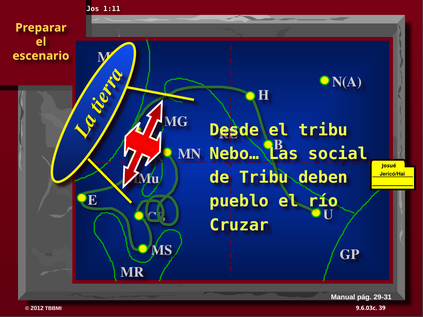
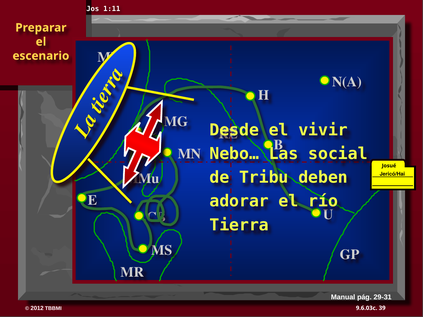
el tribu: tribu -> vivir (323, 130)
pueblo: pueblo -> adorar (239, 201)
Cruzar: Cruzar -> Tierra (239, 225)
